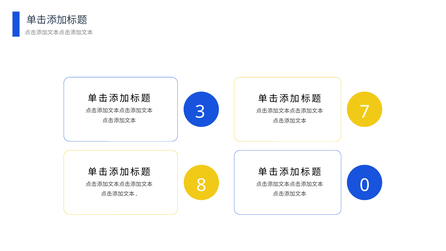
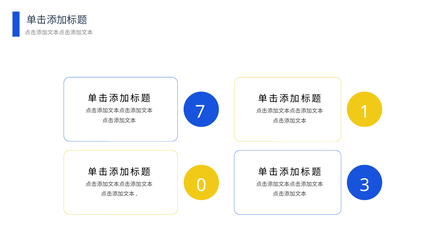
3: 3 -> 7 (200, 112)
7: 7 -> 1 (365, 112)
8: 8 -> 0 (201, 185)
0: 0 -> 3 (365, 185)
